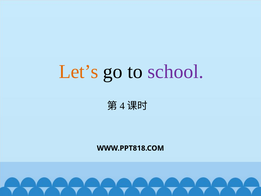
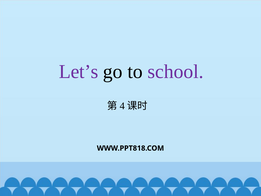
Let’s colour: orange -> purple (79, 71)
